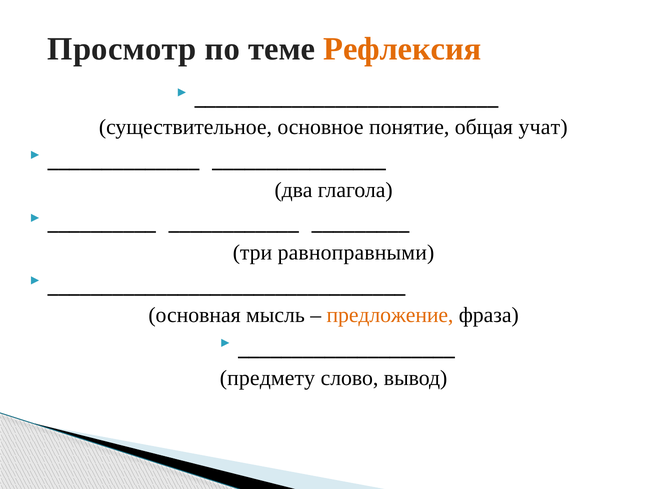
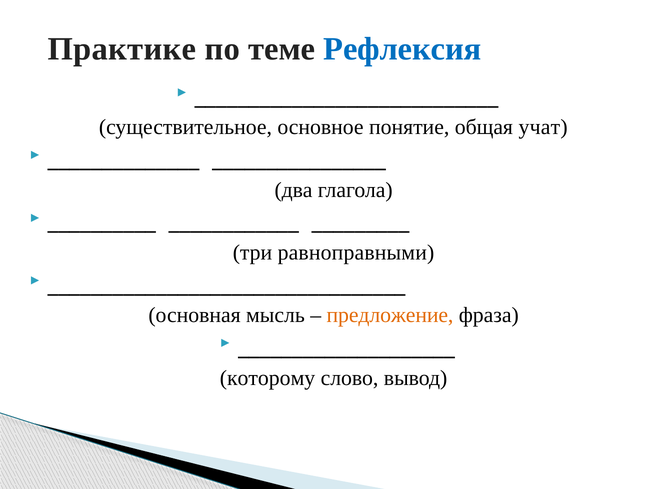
Просмотр: Просмотр -> Практике (122, 49)
Рефлексия colour: orange -> blue (402, 49)
предмету: предмету -> которому (268, 378)
